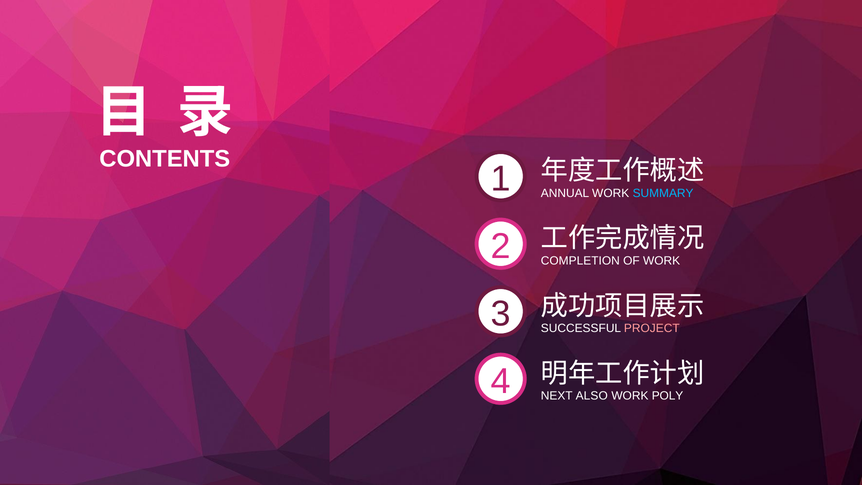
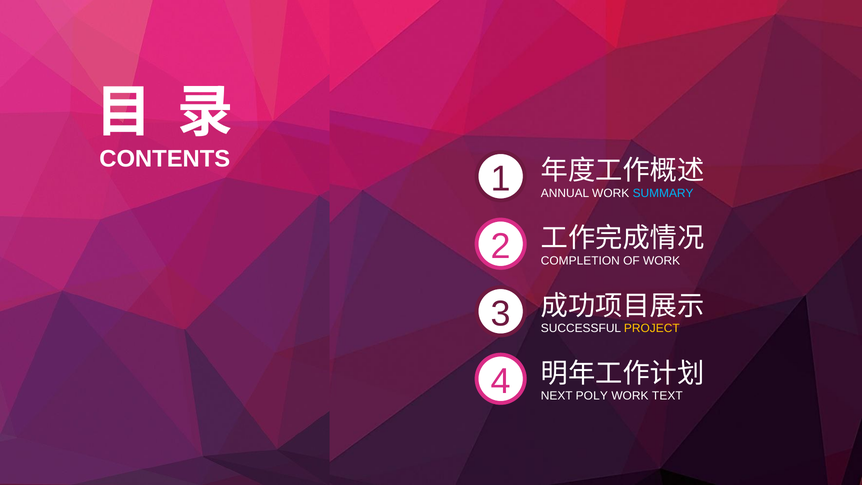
PROJECT colour: pink -> yellow (652, 328)
ALSO: ALSO -> POLY (592, 396)
POLY: POLY -> TEXT (667, 396)
